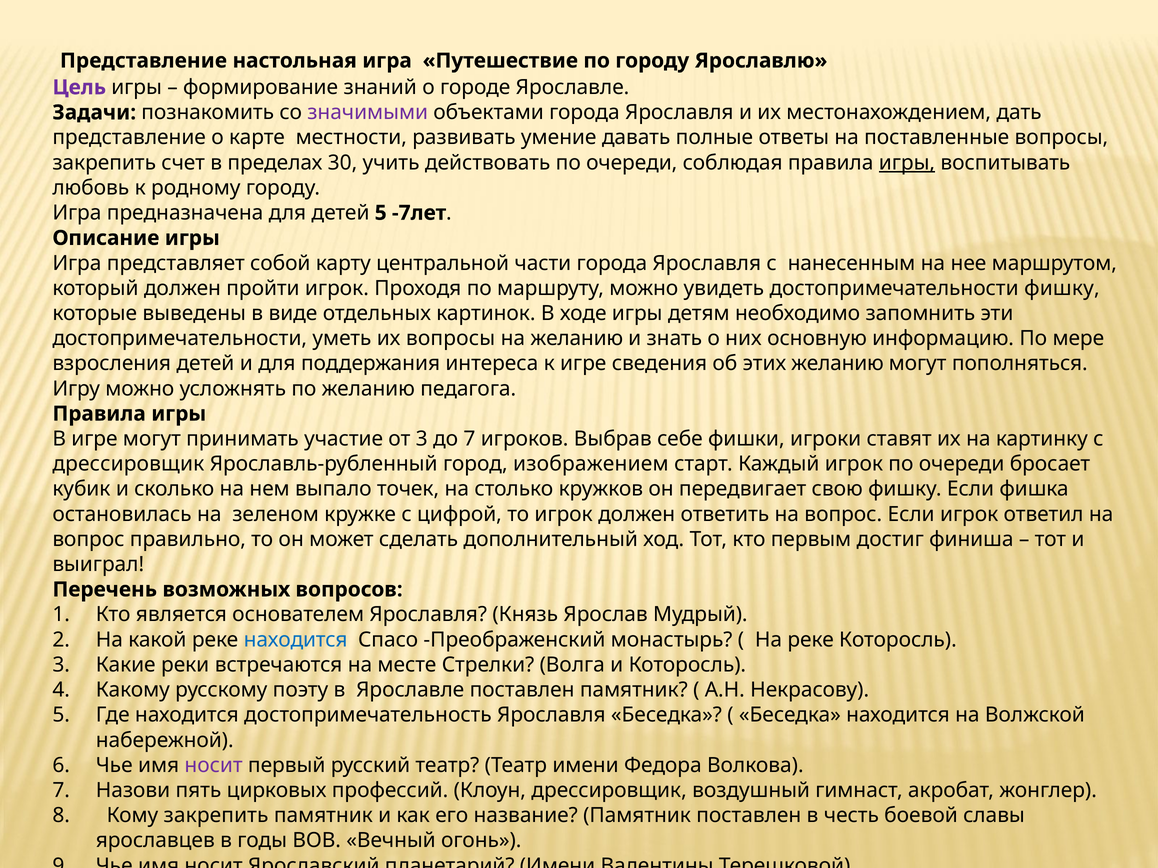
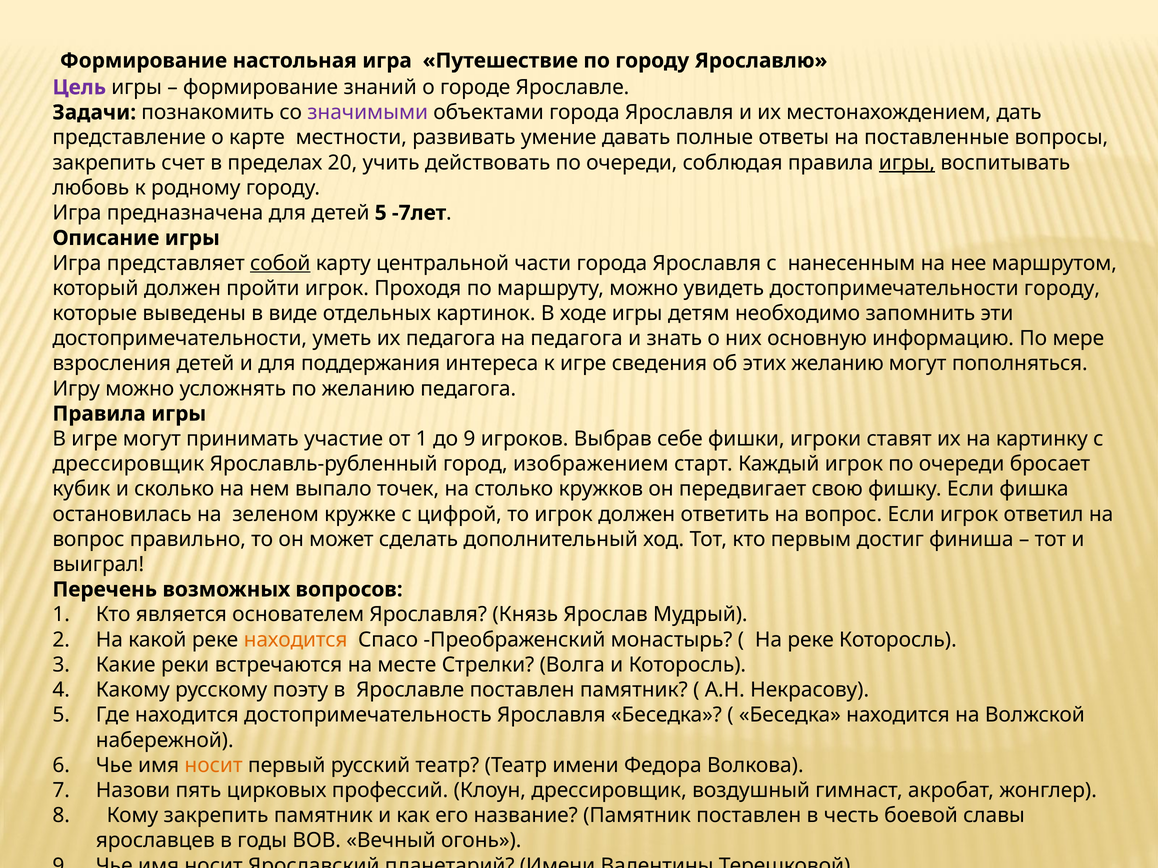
Представление: Представление -> Формирование (144, 61)
30: 30 -> 20 (342, 163)
собой underline: none -> present (280, 263)
достопримечательности фишку: фишку -> городу (1062, 288)
их вопросы: вопросы -> педагога (451, 339)
на желанию: желанию -> педагога (577, 339)
от 3: 3 -> 1 (422, 439)
до 7: 7 -> 9 (469, 439)
находится colour: blue -> orange (296, 640)
носит colour: purple -> orange (214, 766)
